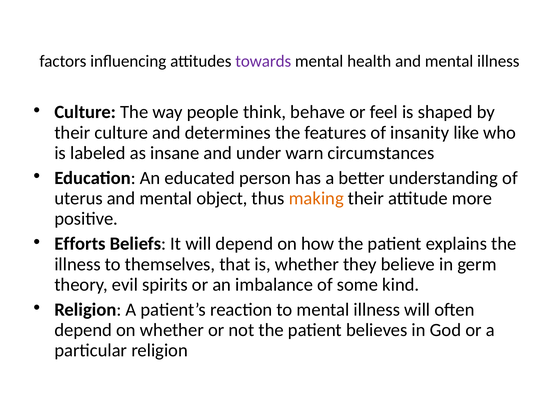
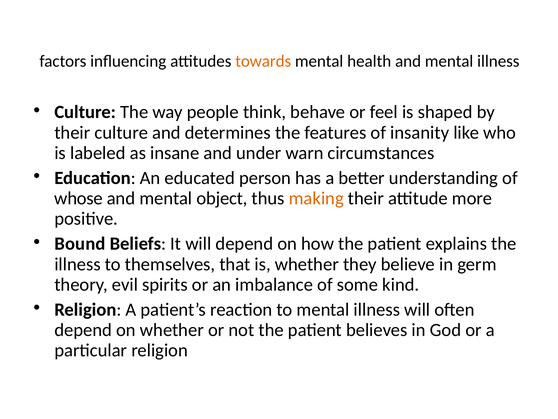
towards colour: purple -> orange (263, 61)
uterus: uterus -> whose (79, 198)
Efforts: Efforts -> Bound (80, 243)
